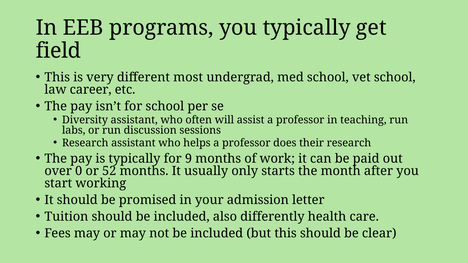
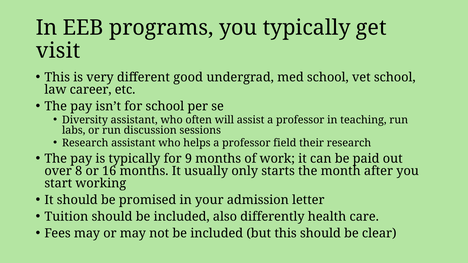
field: field -> visit (58, 51)
most: most -> good (188, 78)
does: does -> field (285, 143)
0: 0 -> 8 (79, 171)
52: 52 -> 16 (109, 171)
